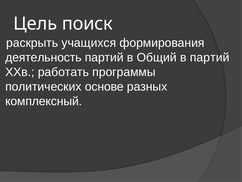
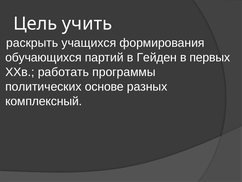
поиск: поиск -> учить (87, 24)
деятельность: деятельность -> обучающихся (43, 57)
Общий: Общий -> Гейден (157, 57)
в партий: партий -> первых (210, 57)
